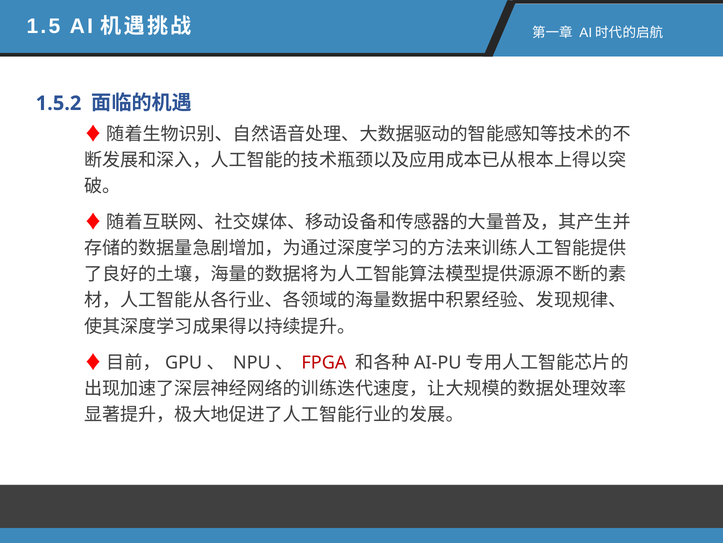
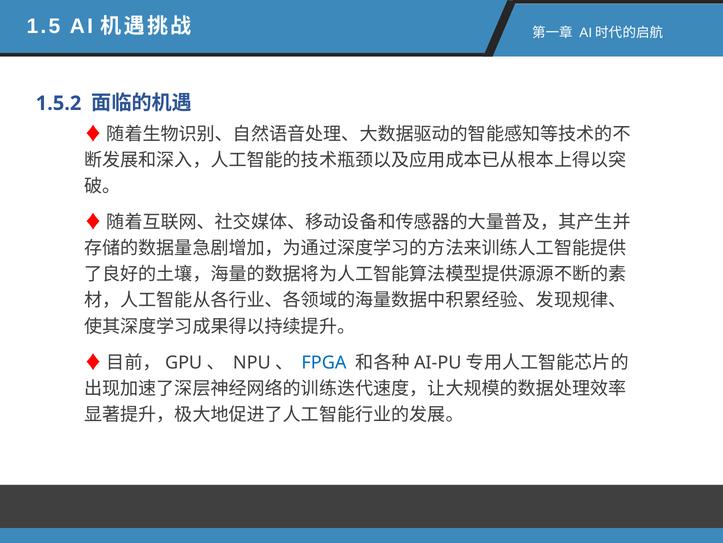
FPGA colour: red -> blue (324, 362)
